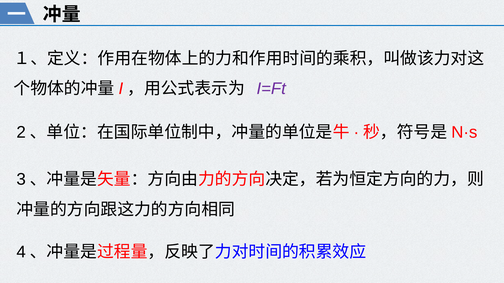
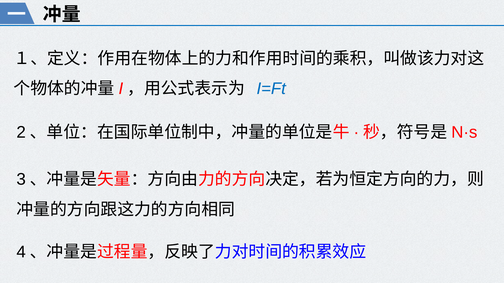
I=Ft colour: purple -> blue (271, 89)
